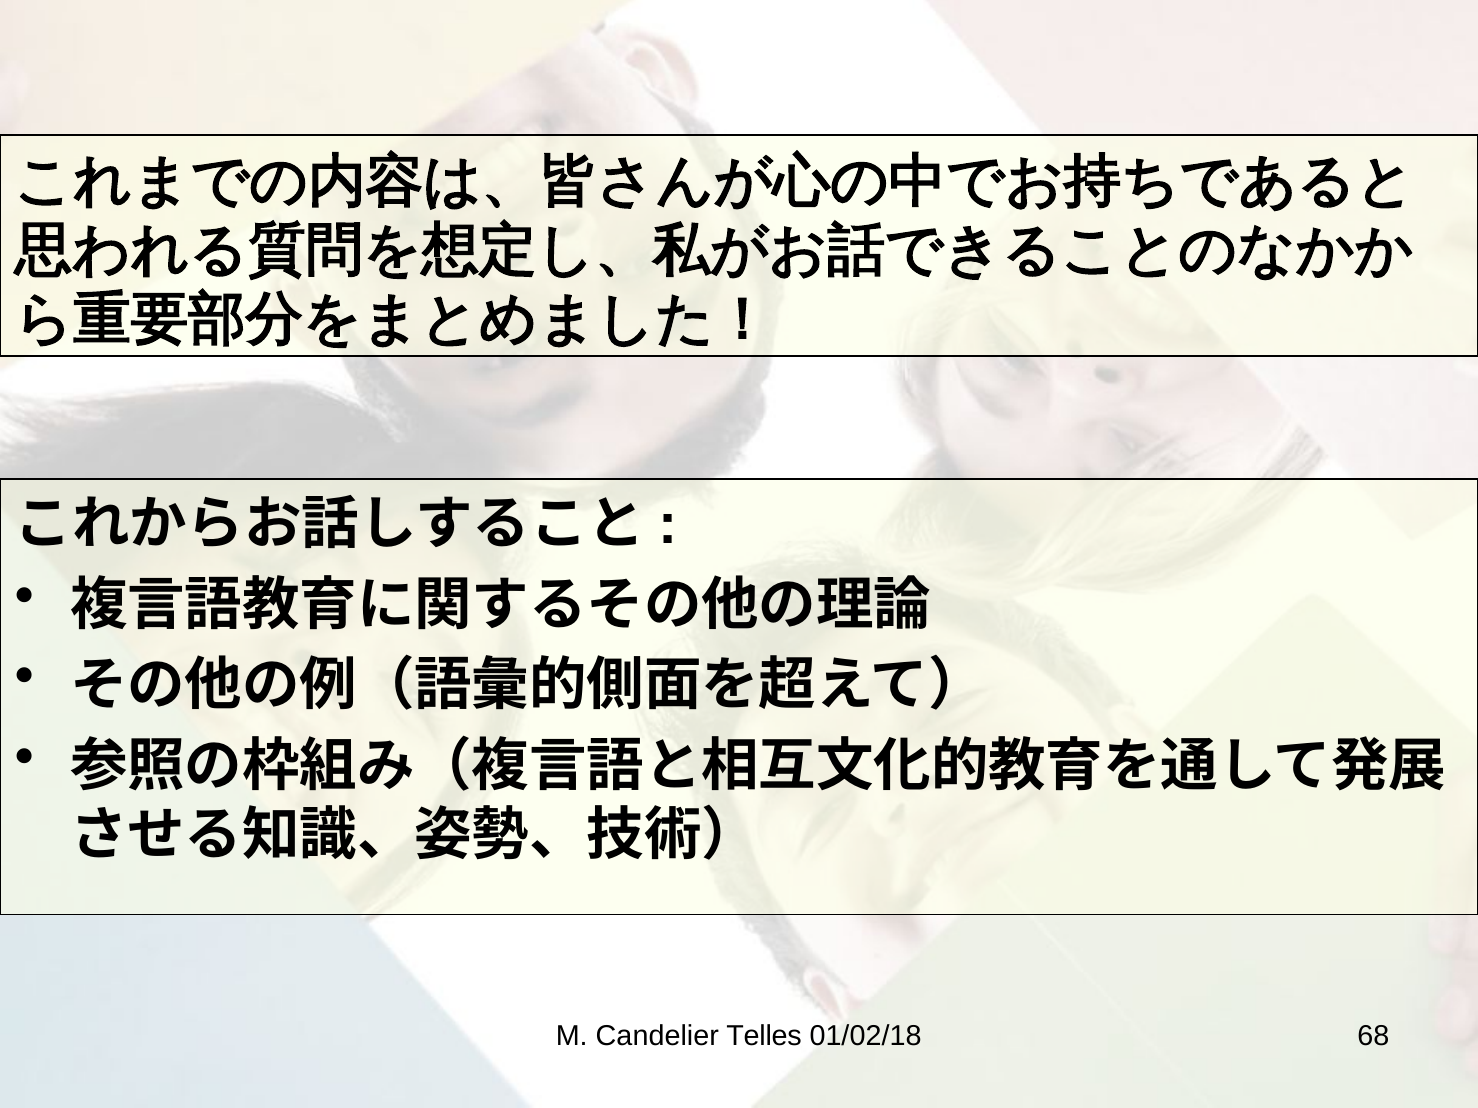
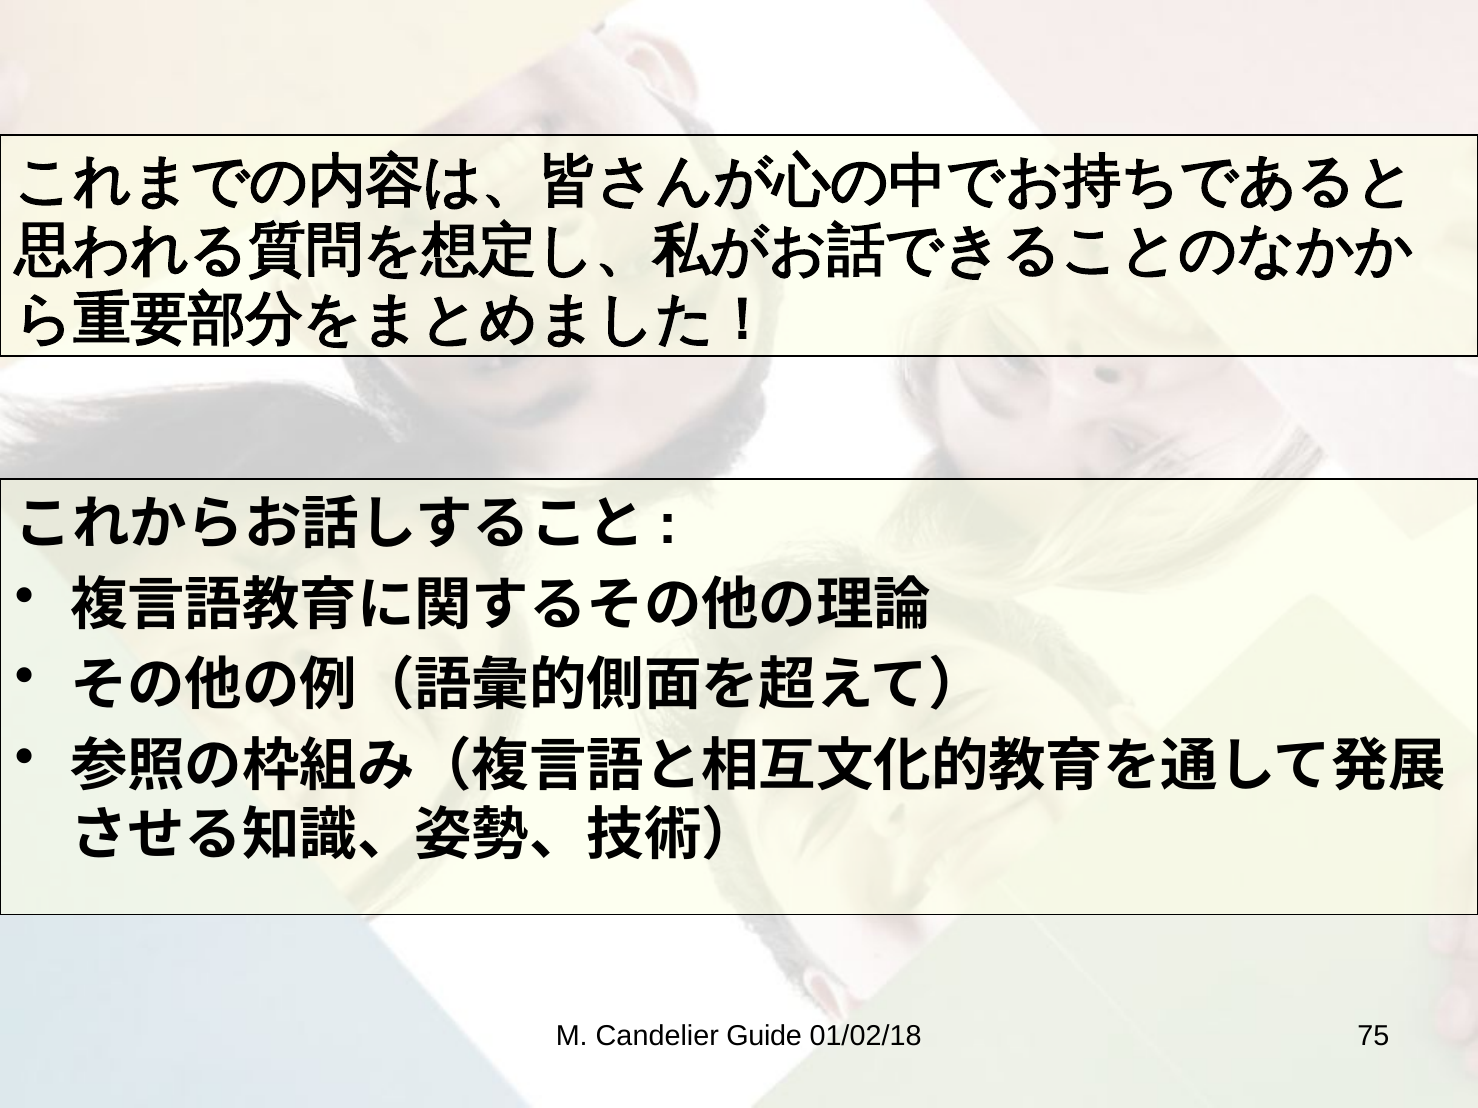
Telles: Telles -> Guide (764, 1036)
68: 68 -> 75 (1373, 1036)
